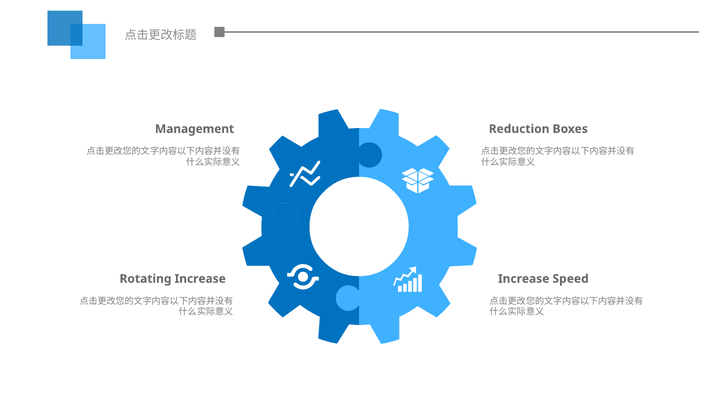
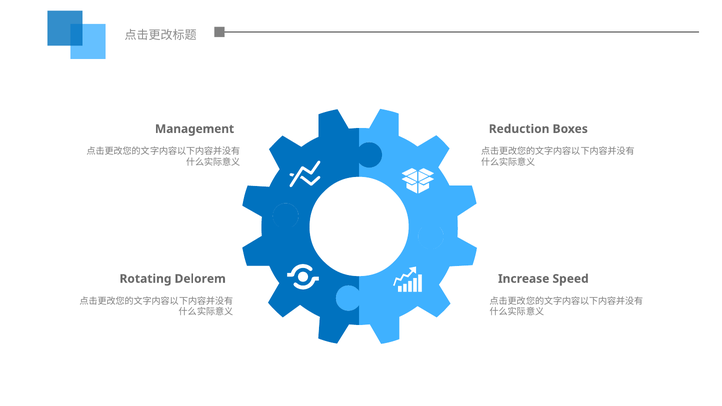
Rotating Increase: Increase -> Delorem (200, 279)
